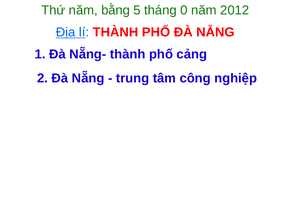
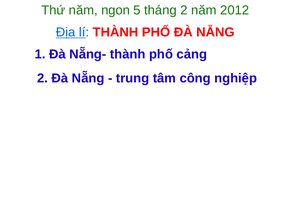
bằng: bằng -> ngon (116, 10)
tháng 0: 0 -> 2 (184, 10)
